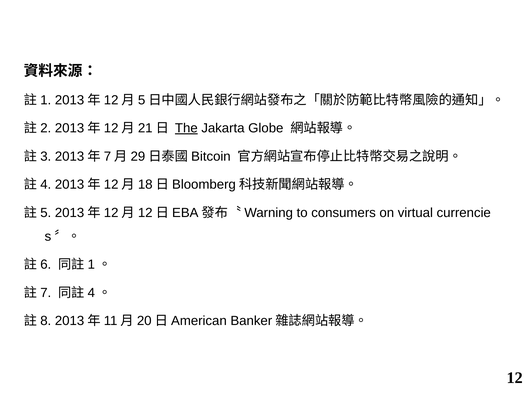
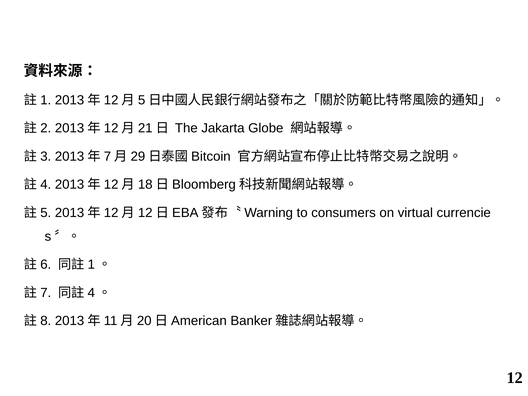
The underline: present -> none (186, 128)
